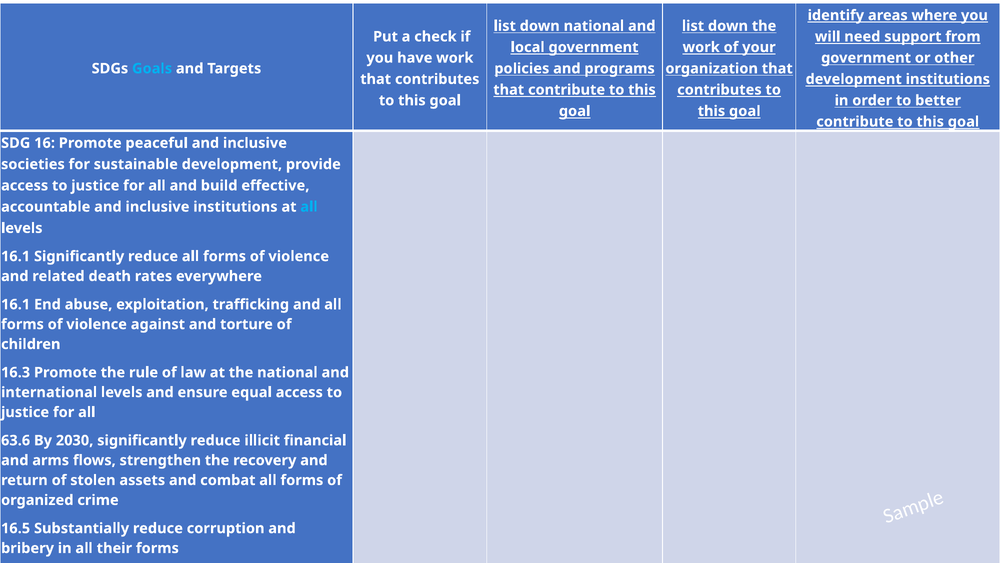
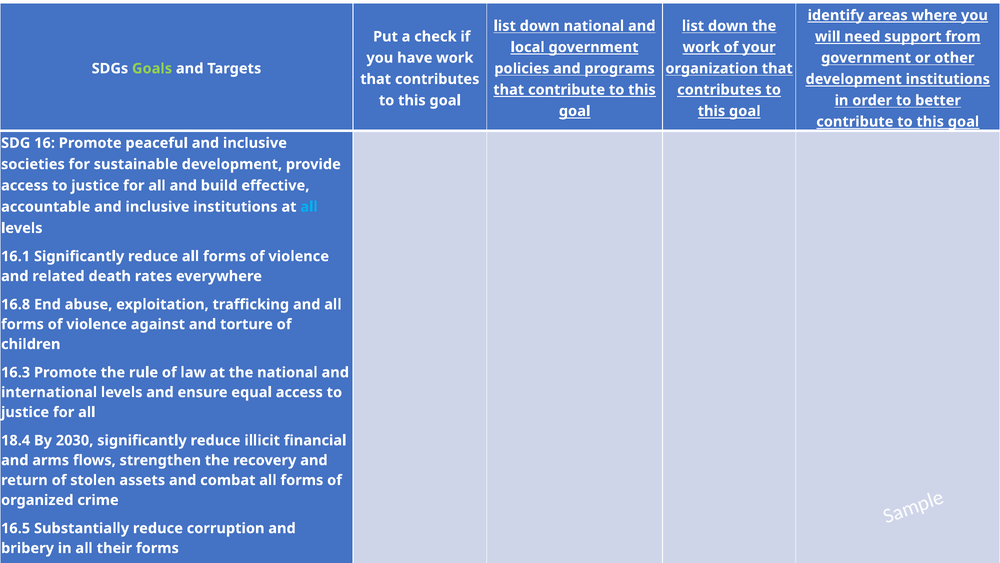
Goals colour: light blue -> light green (152, 68)
16.1: 16.1 -> 16.8 (16, 304)
63.6: 63.6 -> 18.4 (16, 440)
